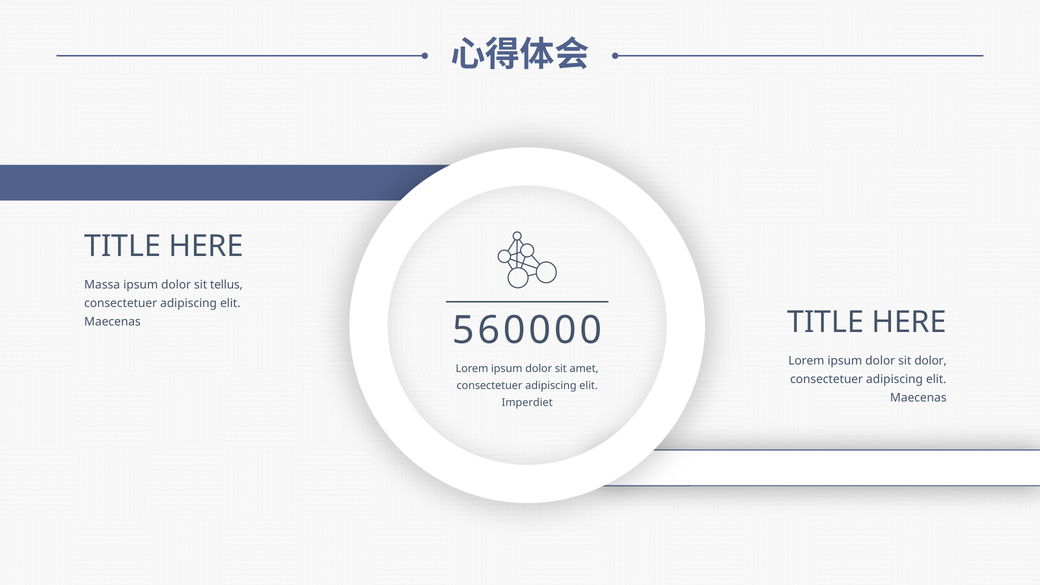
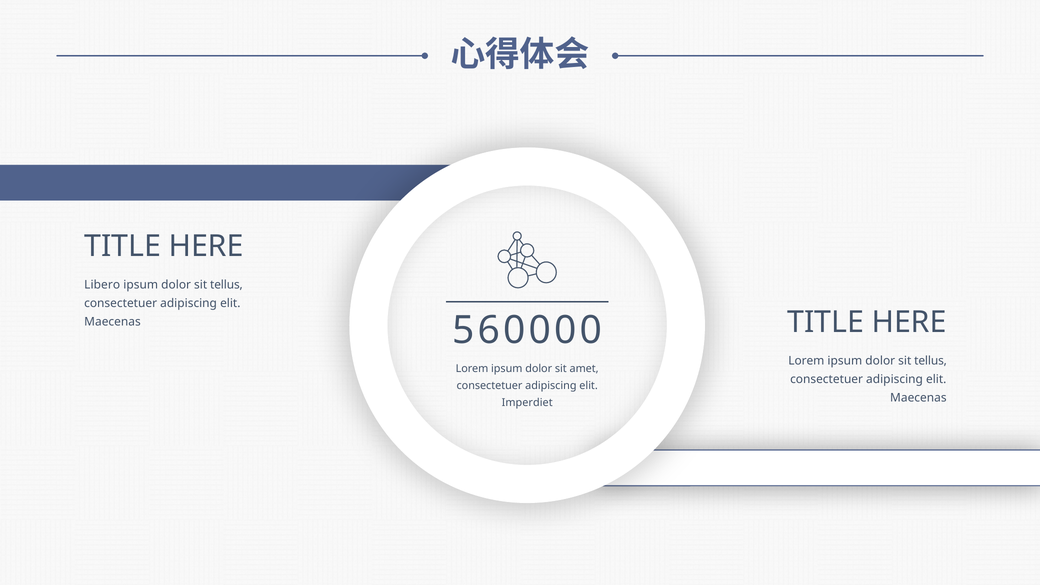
Massa: Massa -> Libero (102, 285)
dolor: dolor -> tellus (931, 361)
